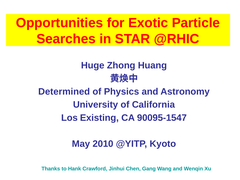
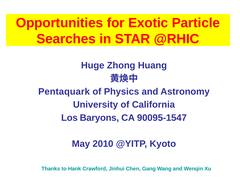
Determined: Determined -> Pentaquark (64, 92)
Existing: Existing -> Baryons (99, 118)
